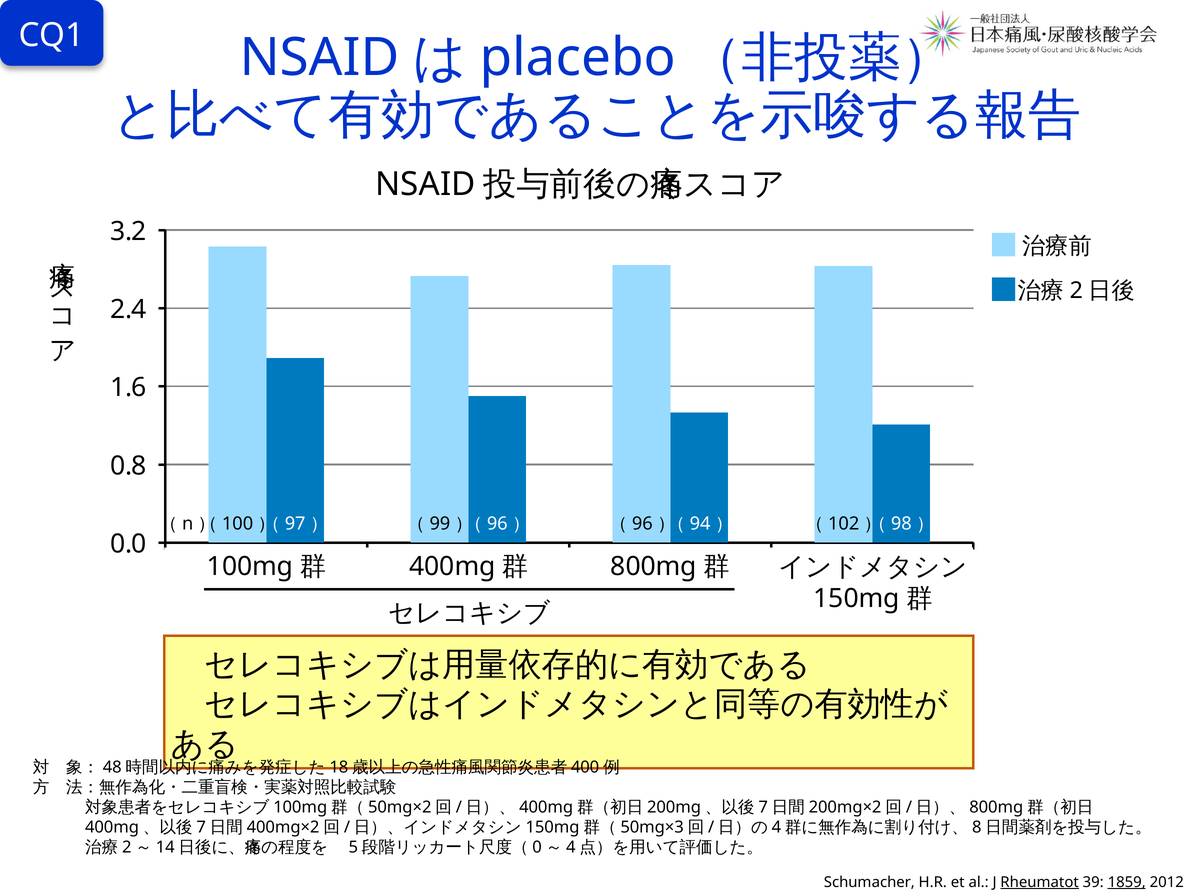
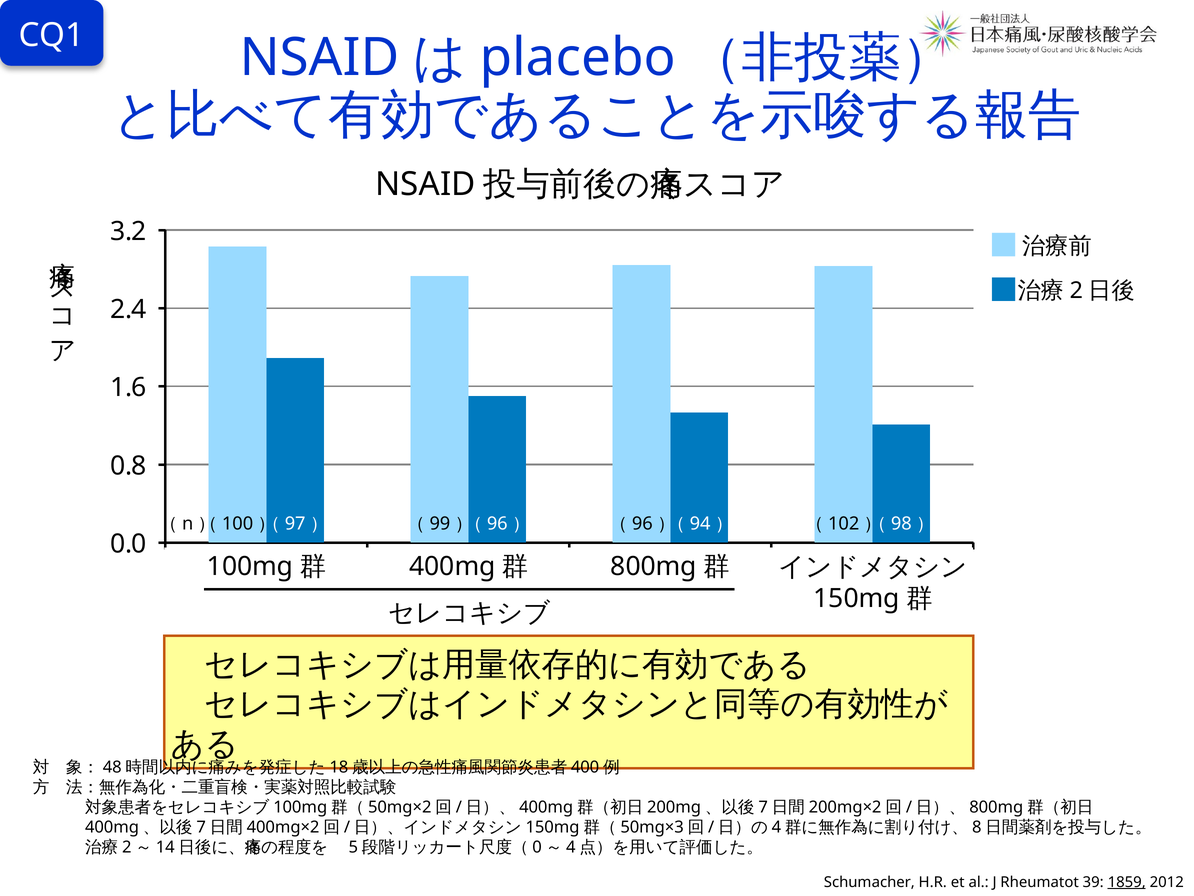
Rheumatot underline: present -> none (1040, 882)
